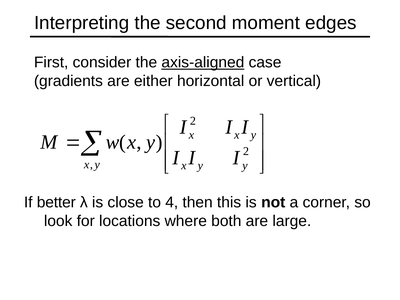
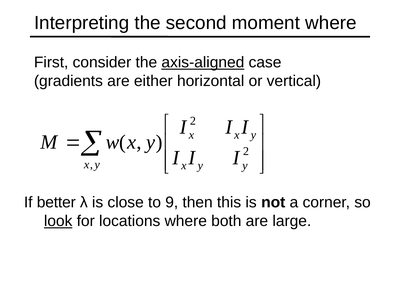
moment edges: edges -> where (331, 23)
4: 4 -> 9 (172, 202)
look underline: none -> present (58, 221)
